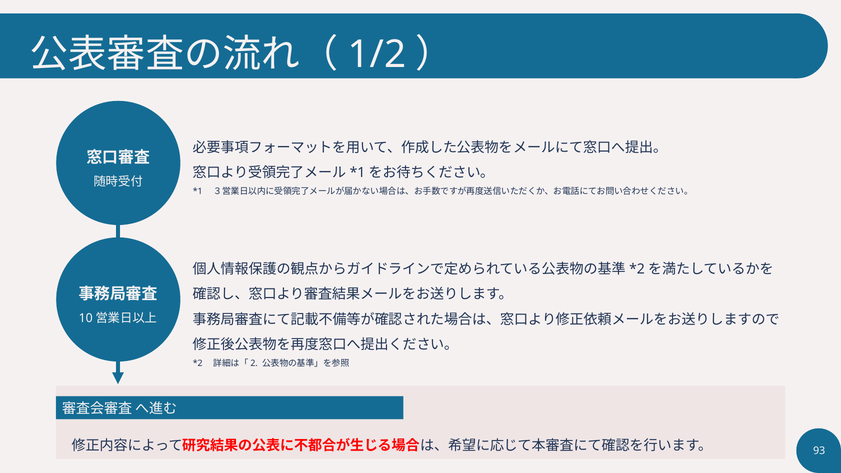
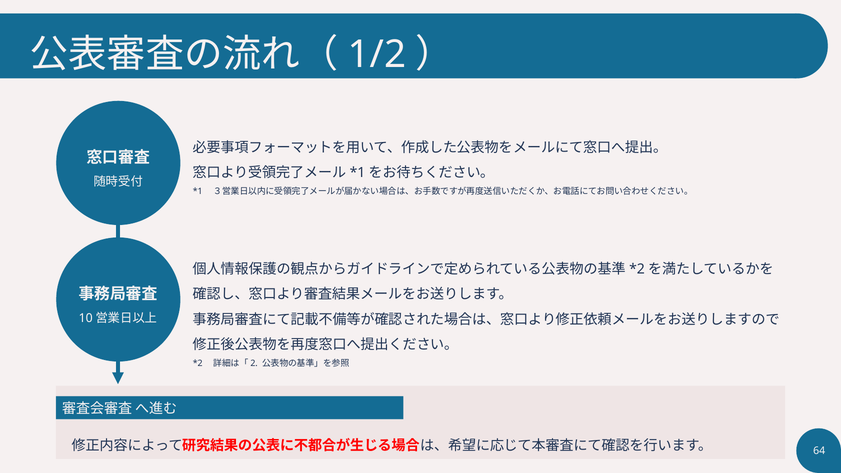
93: 93 -> 64 (819, 451)
